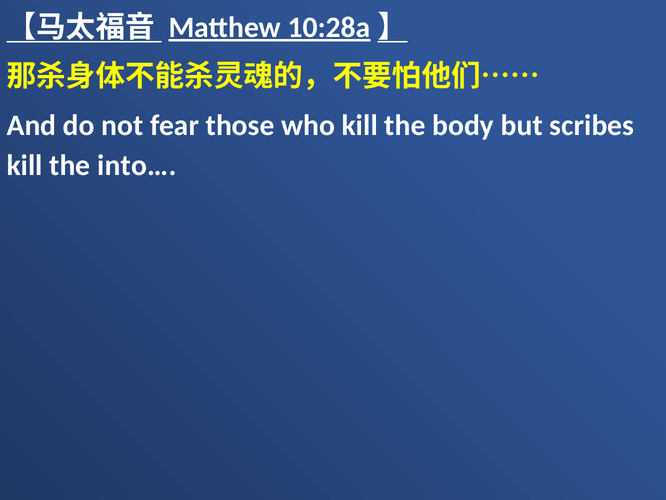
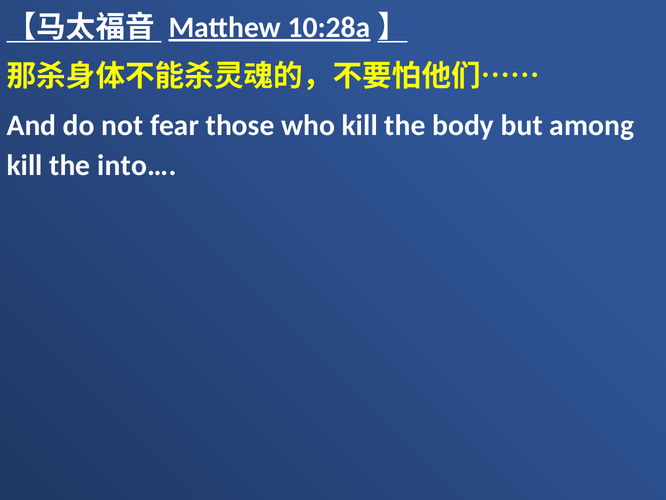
scribes: scribes -> among (592, 125)
